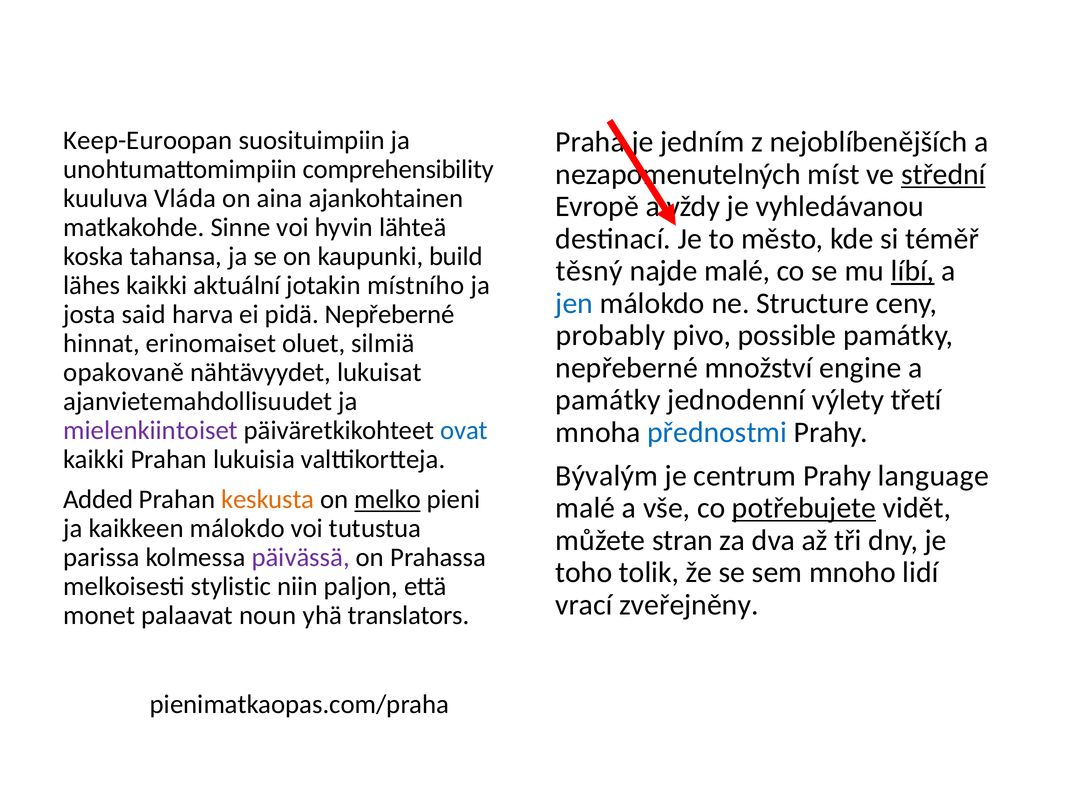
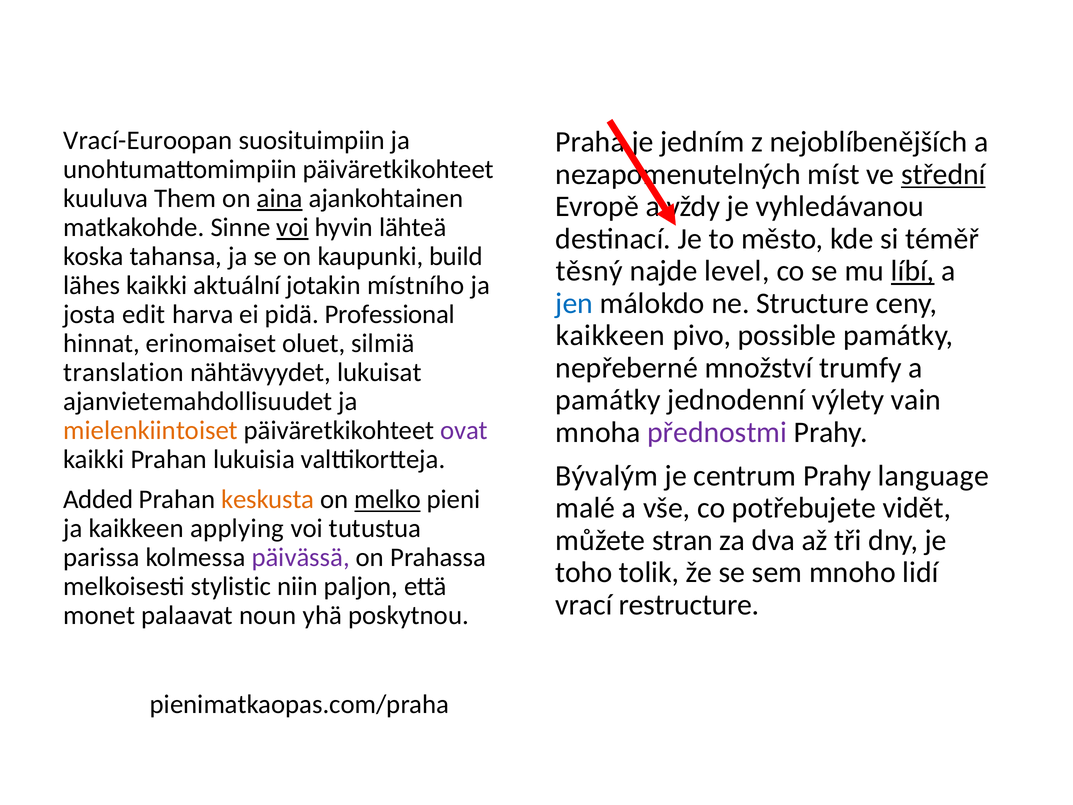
Keep-Euroopan: Keep-Euroopan -> Vrací-Euroopan (148, 140)
unohtumattomimpiin comprehensibility: comprehensibility -> päiväretkikohteet (398, 169)
Vláda: Vláda -> Them (185, 198)
aina underline: none -> present (280, 198)
voi underline: none -> present (293, 227)
najde malé: malé -> level (737, 271)
said: said -> edit (144, 314)
pidä Nepřeberné: Nepřeberné -> Professional (390, 314)
probably: probably -> kaikkeen (611, 336)
engine: engine -> trumfy (860, 368)
opakovaně: opakovaně -> translation (124, 372)
třetí: třetí -> vain (916, 400)
mielenkiintoiset colour: purple -> orange (151, 430)
ovat colour: blue -> purple (464, 430)
přednostmi colour: blue -> purple (717, 432)
potřebujete underline: present -> none (804, 508)
kaikkeen málokdo: málokdo -> applying (237, 528)
zveřejněny: zveřejněny -> restructure (689, 605)
translators: translators -> poskytnou (408, 615)
